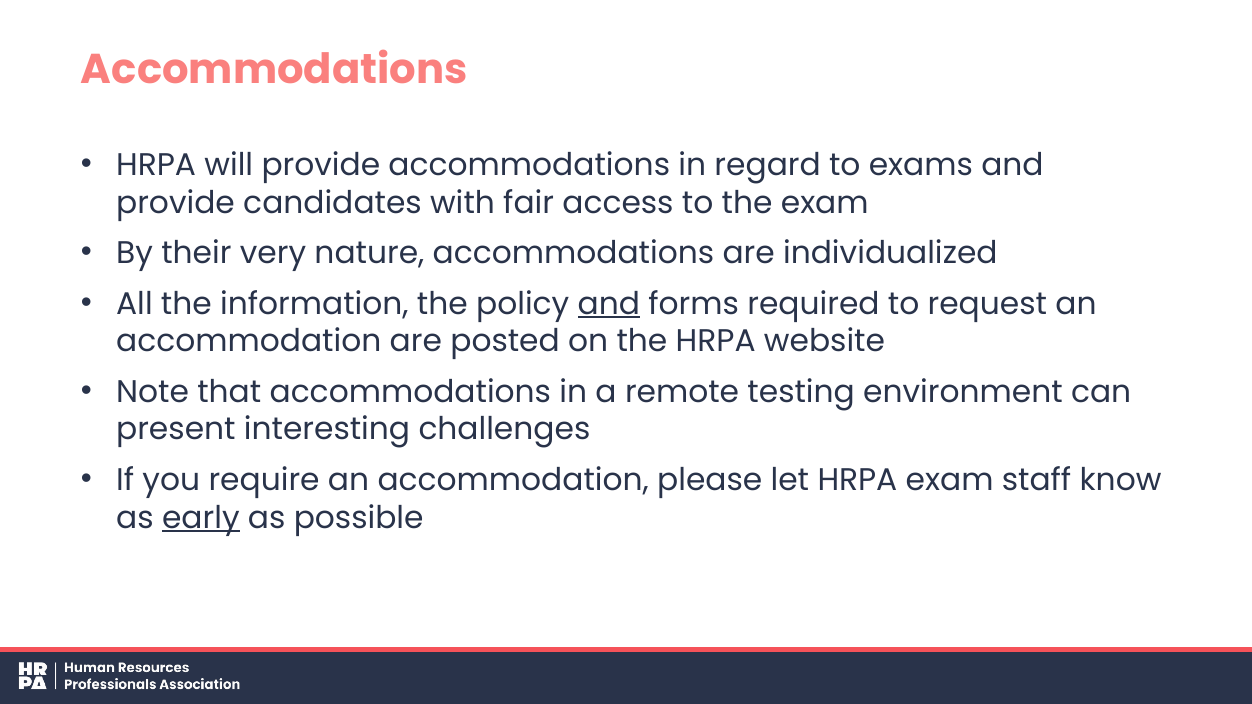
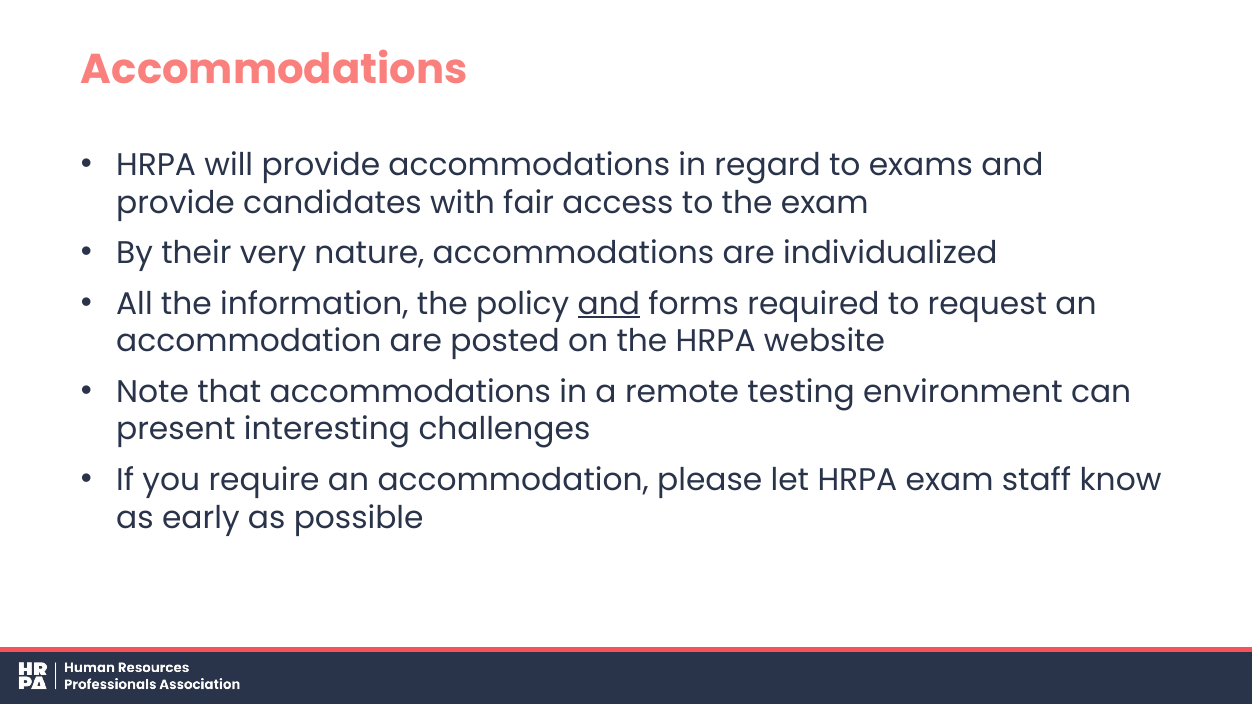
early underline: present -> none (201, 518)
